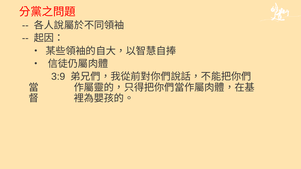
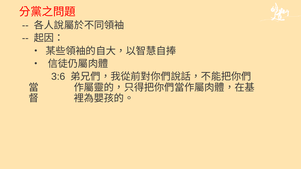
3:9: 3:9 -> 3:6 (58, 77)
